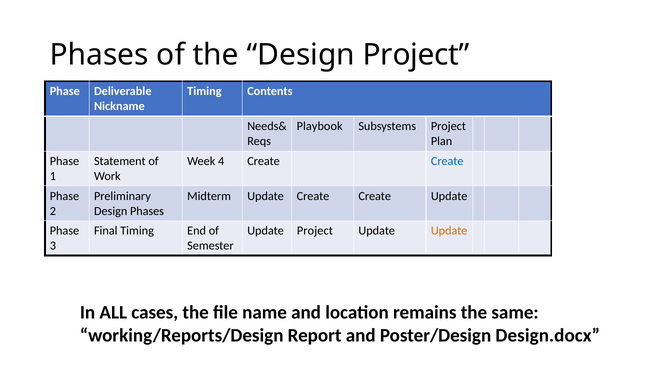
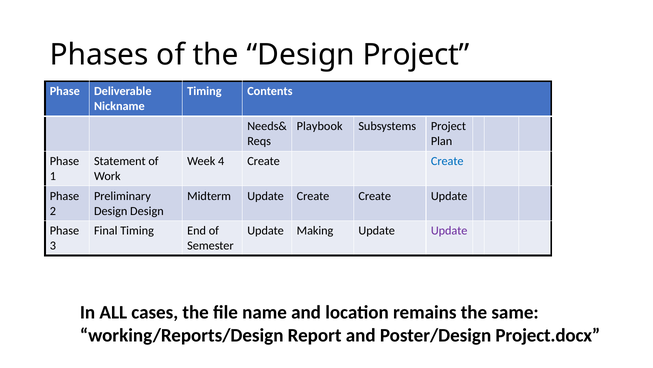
Design Phases: Phases -> Design (147, 211)
Update Project: Project -> Making (315, 230)
Update colour: orange -> purple (449, 230)
Design.docx: Design.docx -> Project.docx (548, 335)
